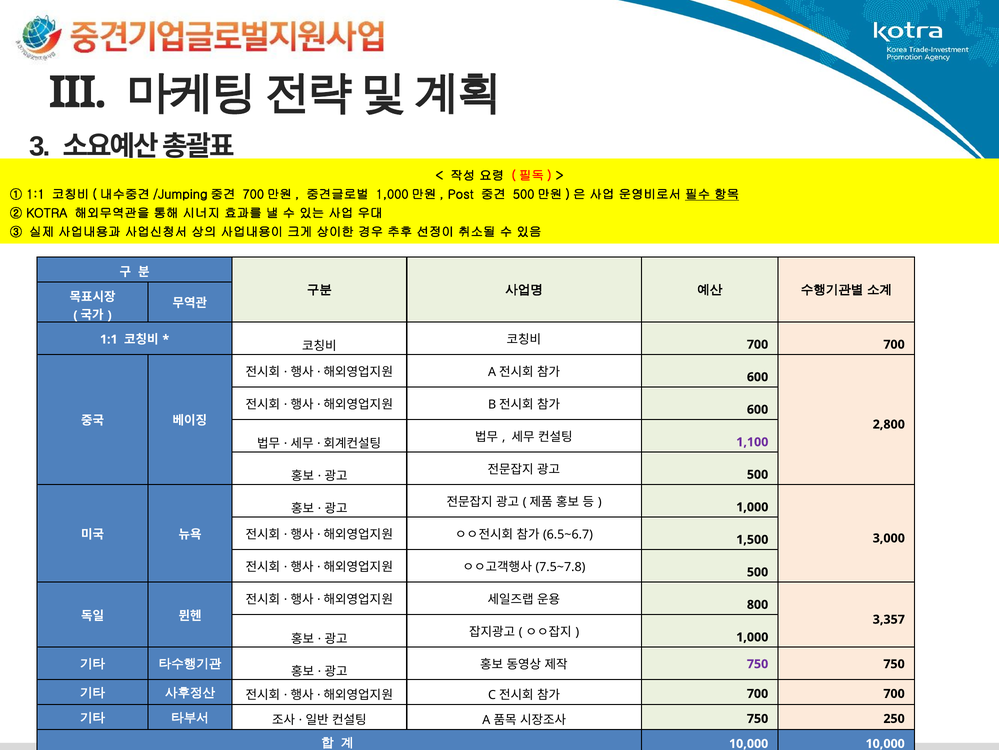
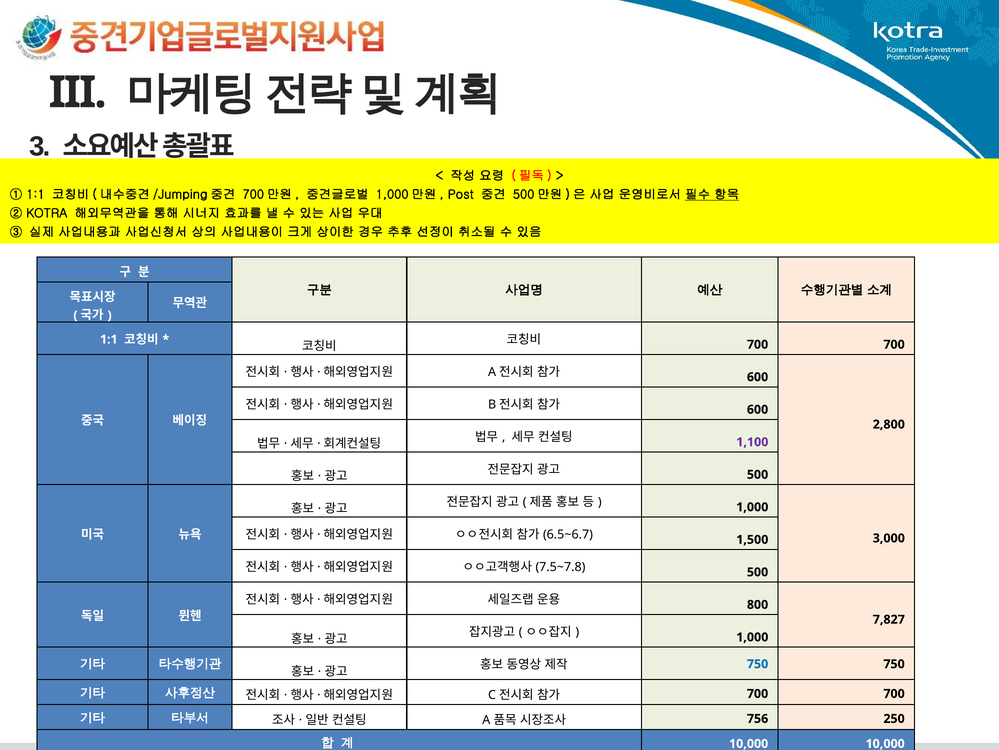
3,357: 3,357 -> 7,827 (889, 619)
750 colour: purple -> blue (758, 663)
750: 750 -> 756 (758, 718)
